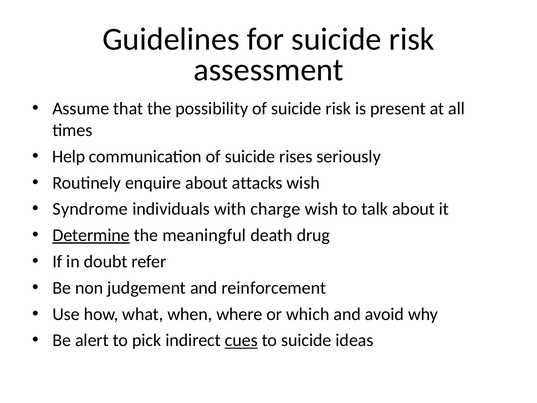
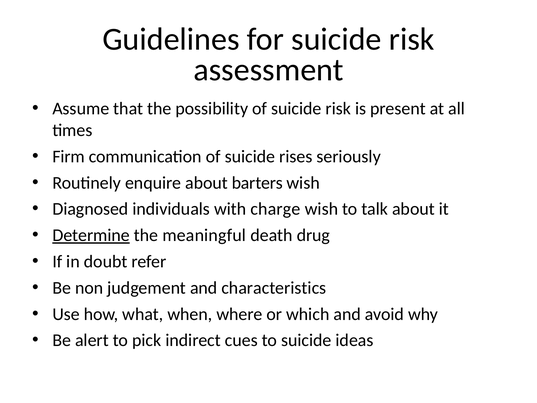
Help: Help -> Firm (69, 156)
attacks: attacks -> barters (257, 183)
Syndrome: Syndrome -> Diagnosed (90, 209)
reinforcement: reinforcement -> characteristics (274, 288)
cues underline: present -> none (241, 340)
